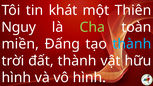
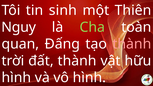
khát: khát -> sinh (63, 10)
miền: miền -> quan (20, 44)
thành colour: light blue -> pink (132, 44)
